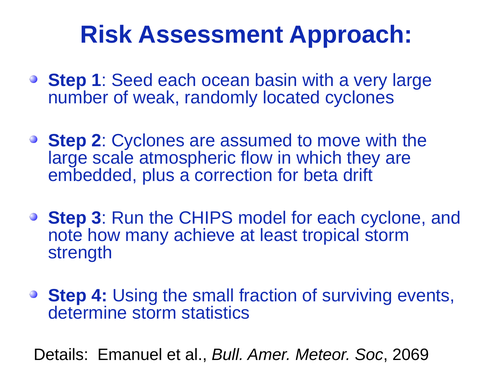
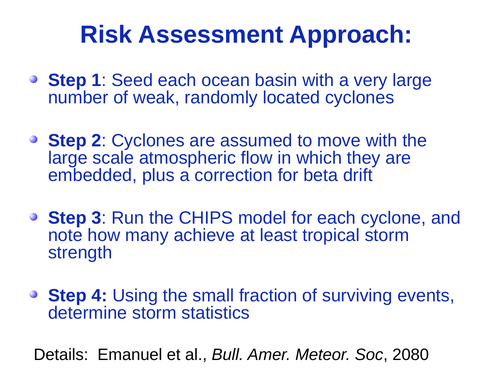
2069: 2069 -> 2080 (411, 354)
